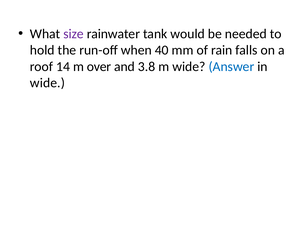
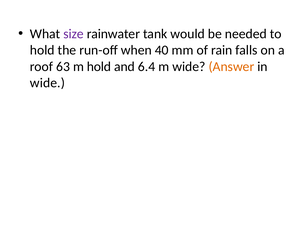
14: 14 -> 63 (63, 67)
m over: over -> hold (99, 67)
3.8: 3.8 -> 6.4 (147, 67)
Answer colour: blue -> orange (231, 67)
